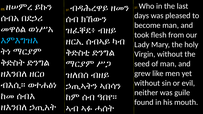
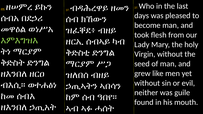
እምእግዝእ colour: light blue -> light green (19, 40)
